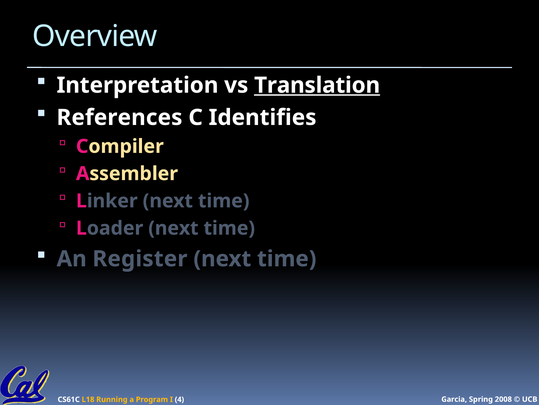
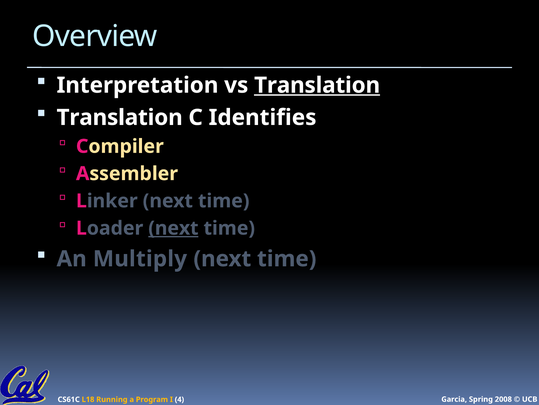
References: References -> Translation (120, 117)
next underline: none -> present (173, 228)
Register: Register -> Multiply (140, 258)
